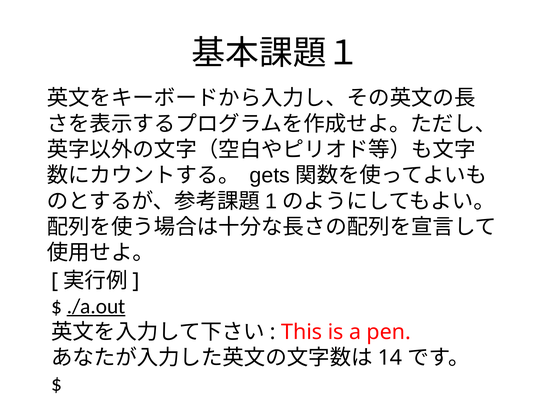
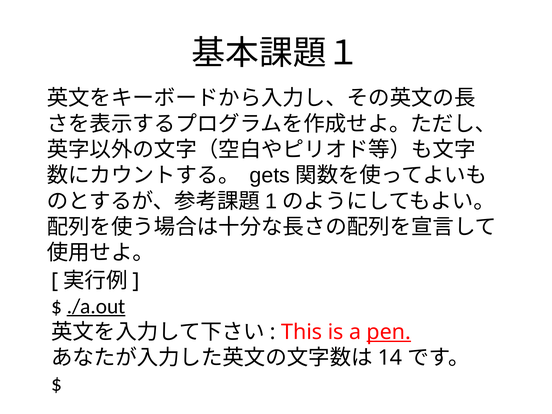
pen underline: none -> present (389, 332)
